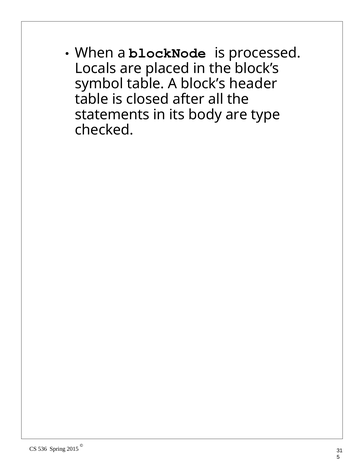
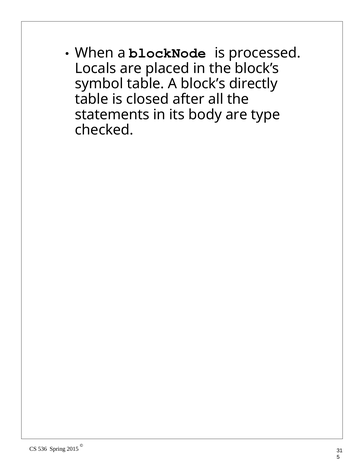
header: header -> directly (253, 84)
